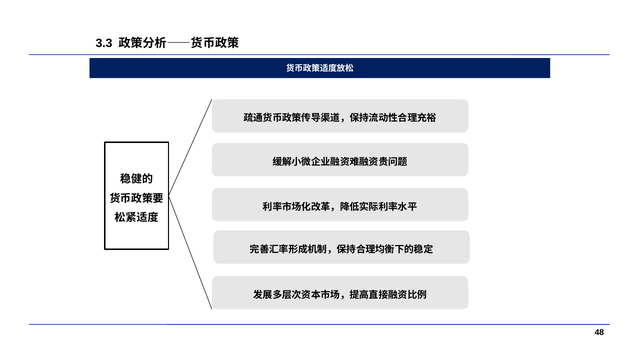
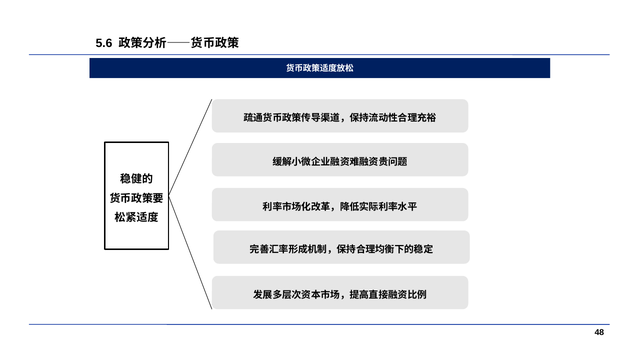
3.3: 3.3 -> 5.6 (104, 43)
